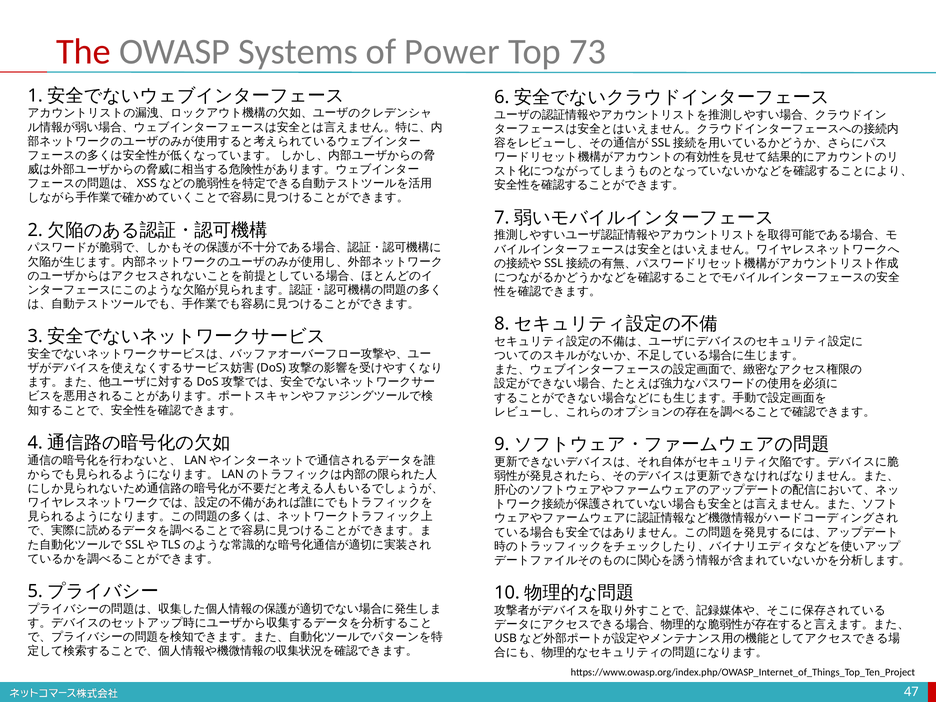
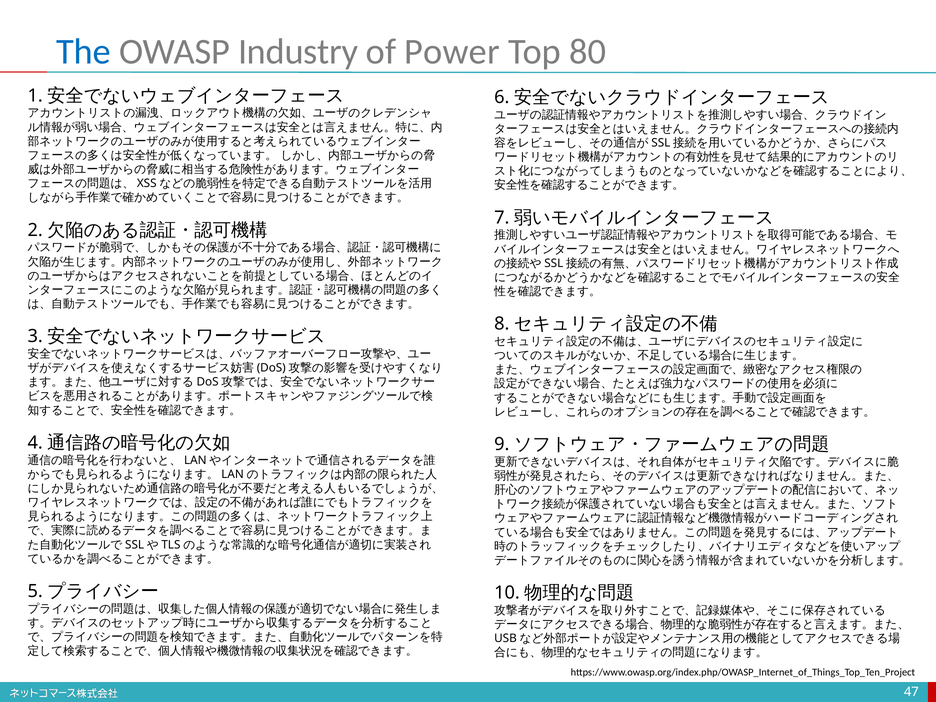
The colour: red -> blue (84, 52)
Systems: Systems -> Industry (298, 52)
73: 73 -> 80 (588, 52)
